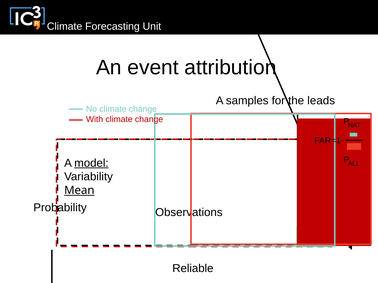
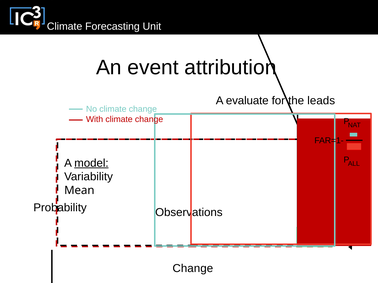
samples: samples -> evaluate (247, 101)
Mean underline: present -> none (79, 191)
Reliable: Reliable -> Change (193, 269)
